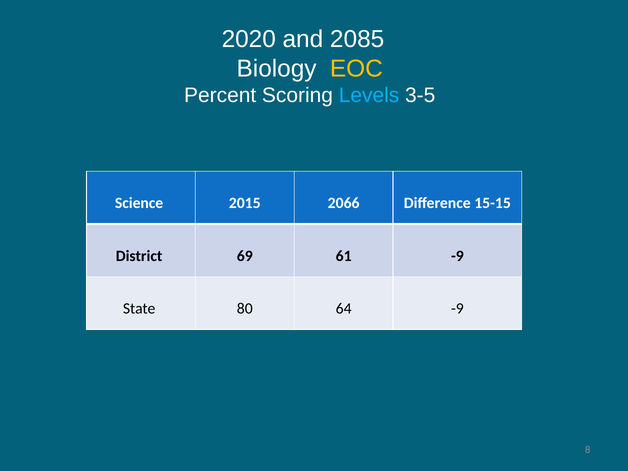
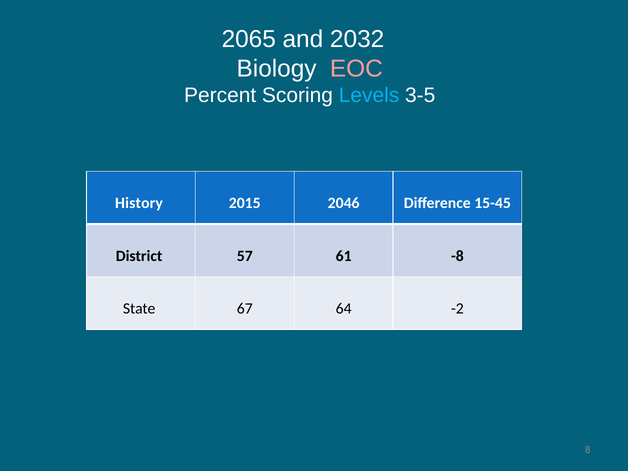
2020: 2020 -> 2065 (249, 39)
2085: 2085 -> 2032 (357, 39)
EOC colour: yellow -> pink (356, 69)
Science: Science -> History (139, 203)
2066: 2066 -> 2046 (344, 203)
15-15: 15-15 -> 15-45 (493, 203)
69: 69 -> 57 (245, 256)
61 -9: -9 -> -8 (457, 256)
80: 80 -> 67 (245, 309)
64 -9: -9 -> -2 (457, 309)
